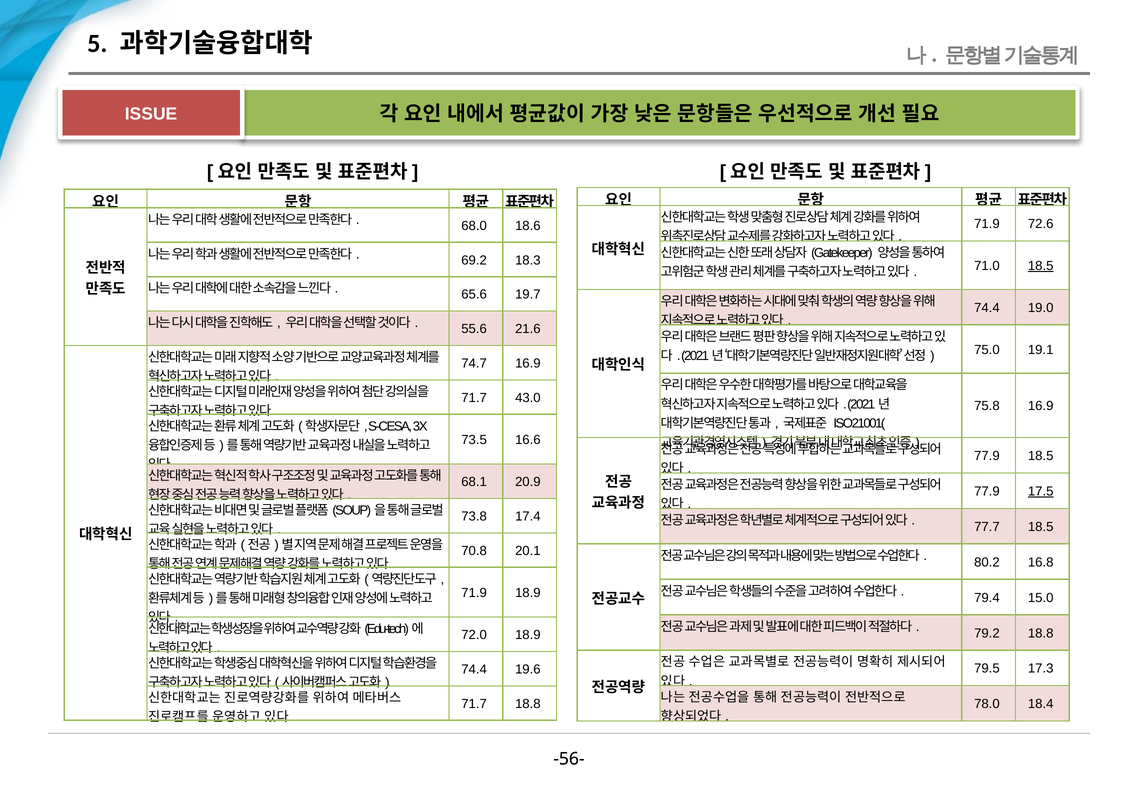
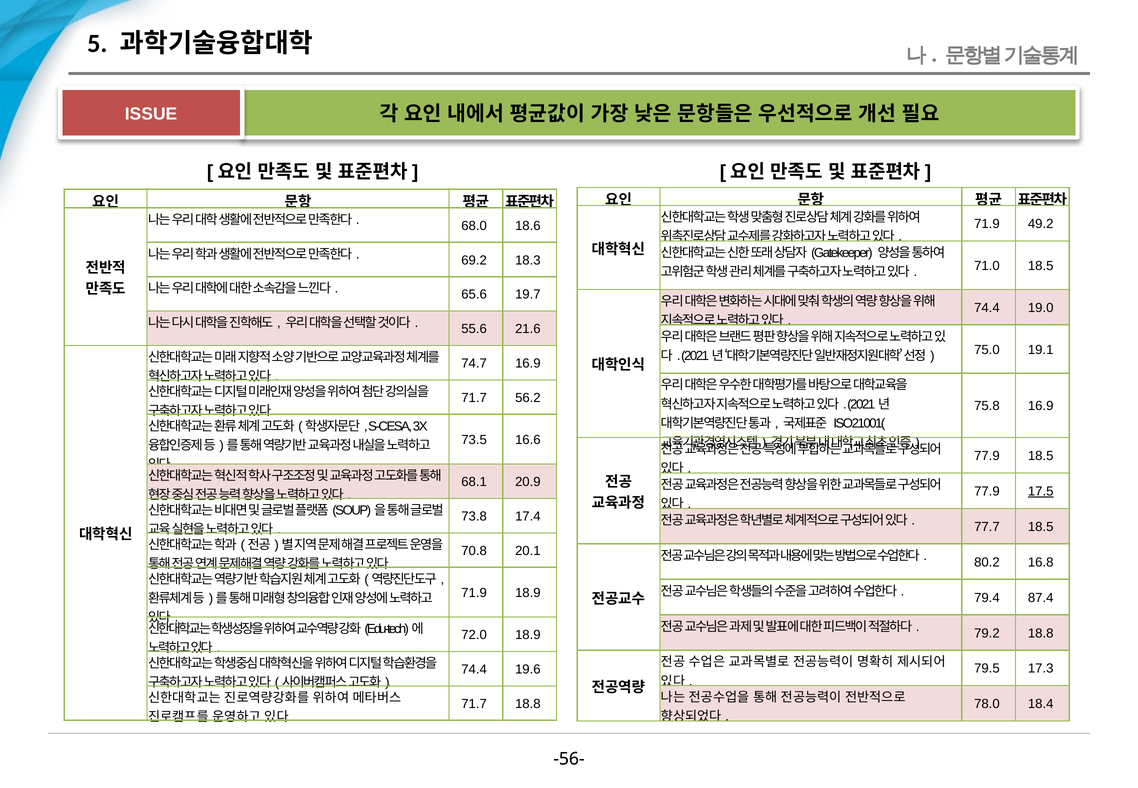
72.6: 72.6 -> 49.2 (1041, 224)
18.5 underline: present -> none (1041, 266)
43.0: 43.0 -> 56.2 (528, 398)
15.0: 15.0 -> 87.4 (1041, 598)
